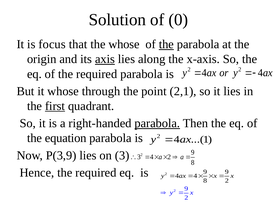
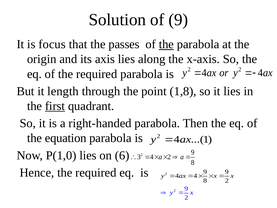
of 0: 0 -> 9 (178, 20)
the whose: whose -> passes (124, 44)
axis underline: present -> none (105, 59)
it whose: whose -> length (63, 91)
2,1: 2,1 -> 1,8 (183, 91)
parabola underline: present -> none (157, 123)
P(3,9: P(3,9 -> P(1,0 (61, 155)
on 3: 3 -> 6 (122, 155)
